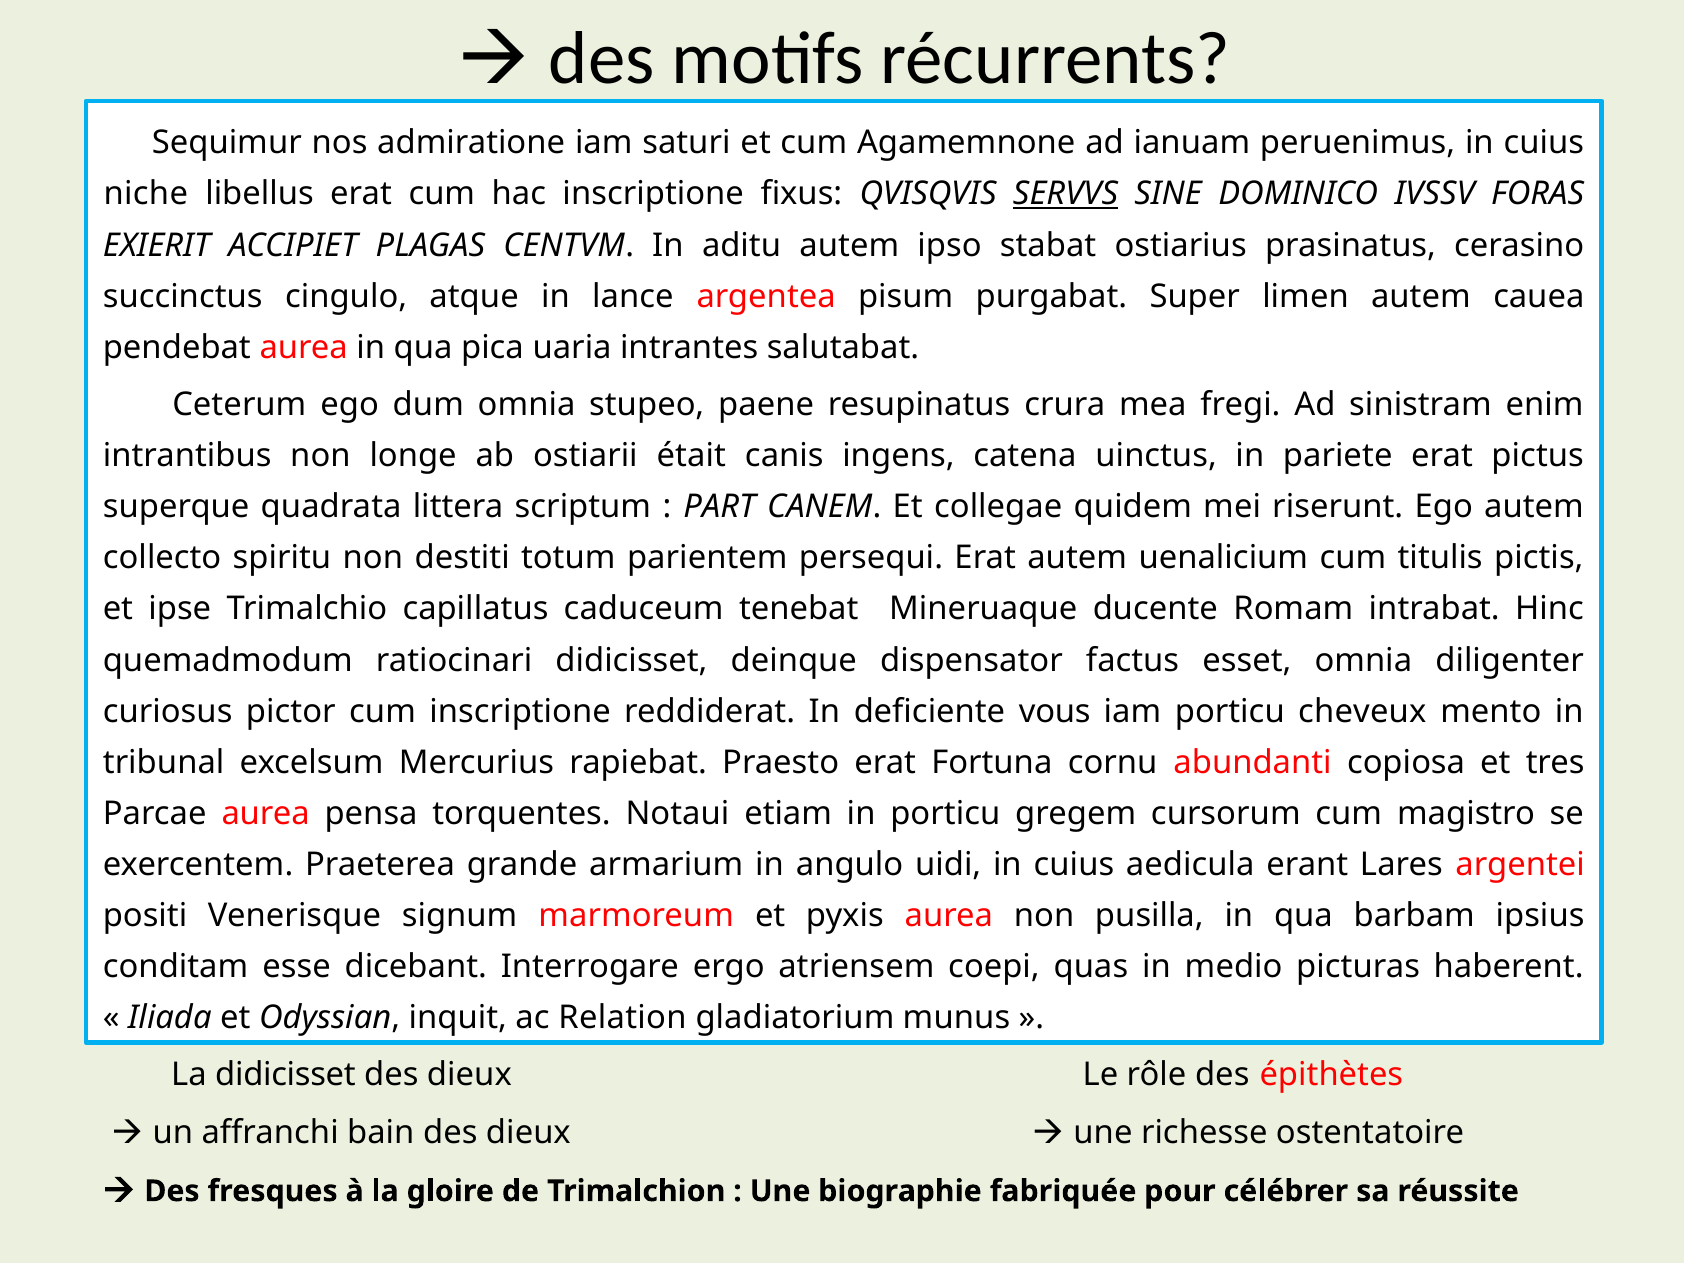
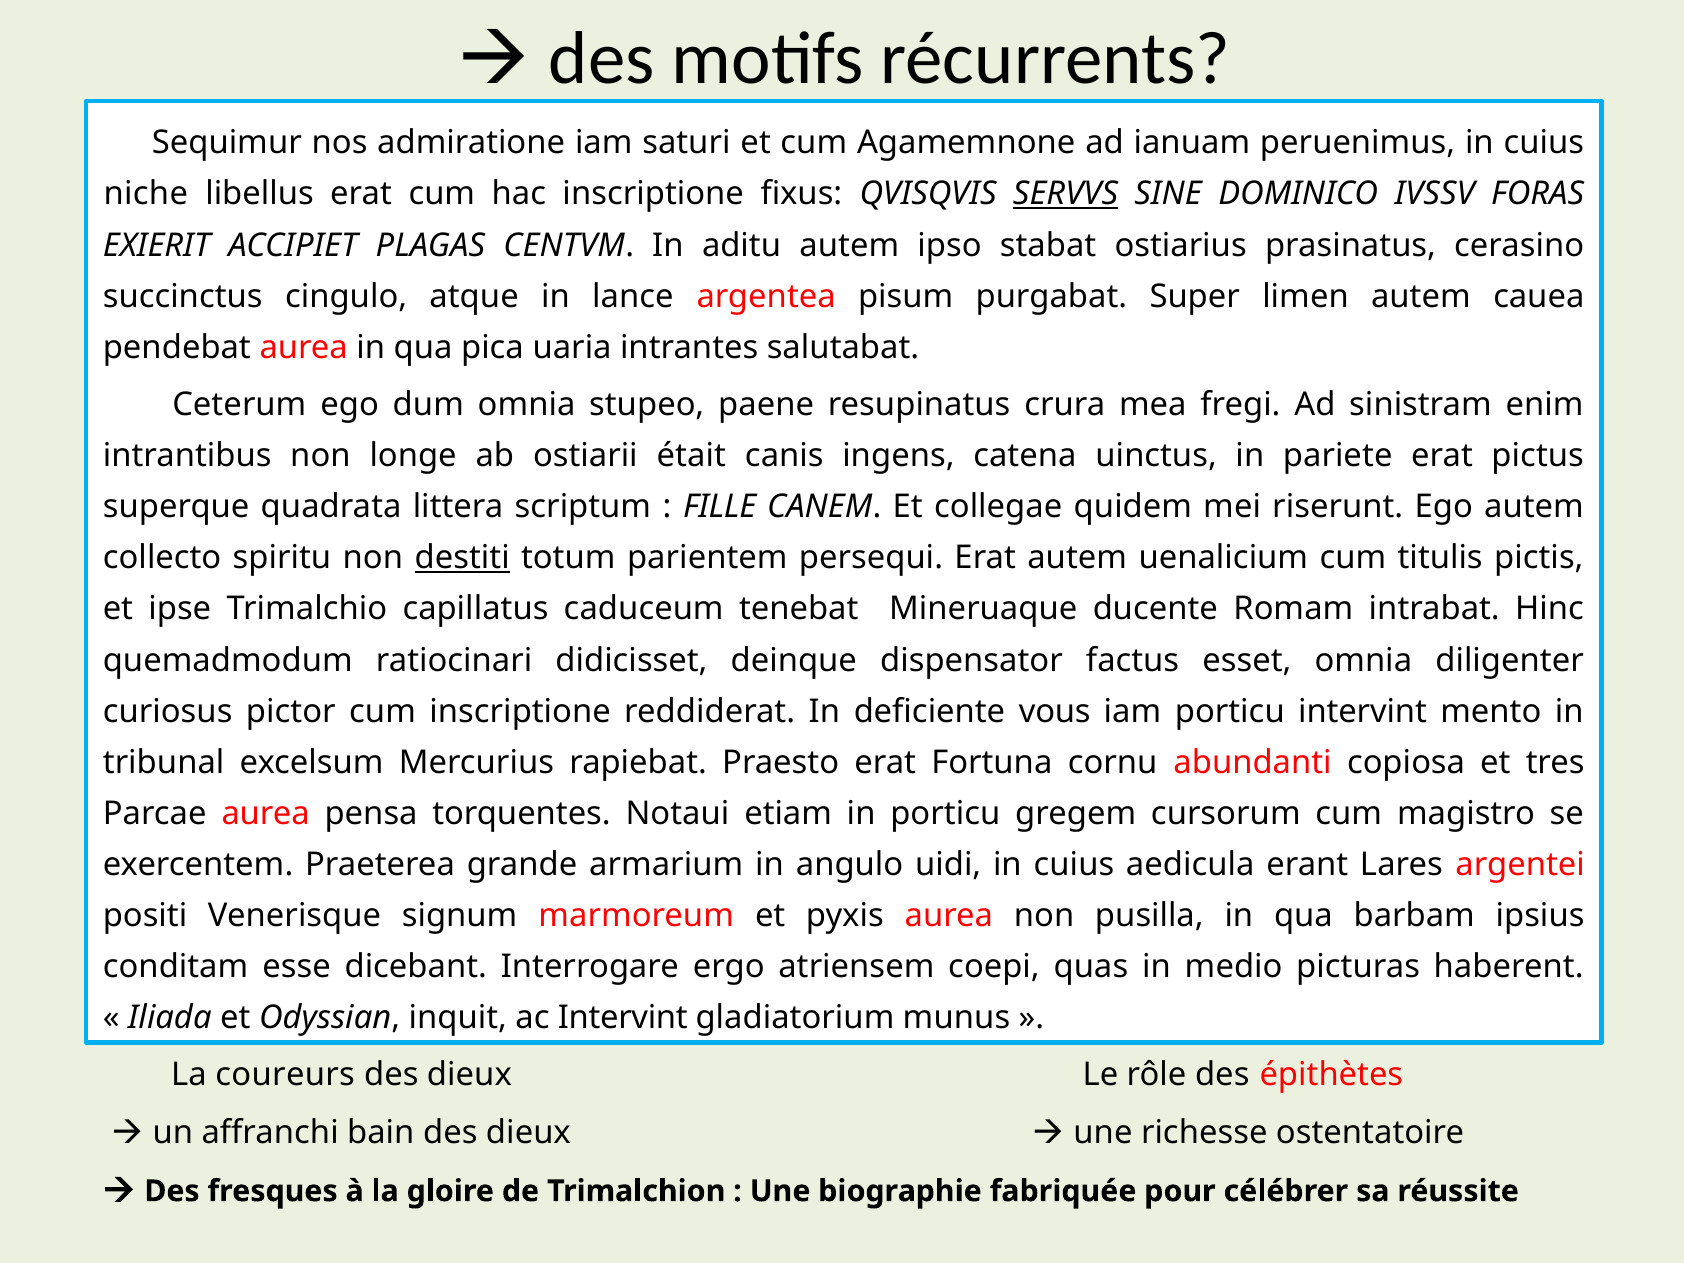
PART: PART -> FILLE (720, 507)
destiti underline: none -> present (462, 558)
porticu cheveux: cheveux -> intervint (1363, 711)
ac Relation: Relation -> Intervint (623, 1018)
La didicisset: didicisset -> coureurs (285, 1075)
